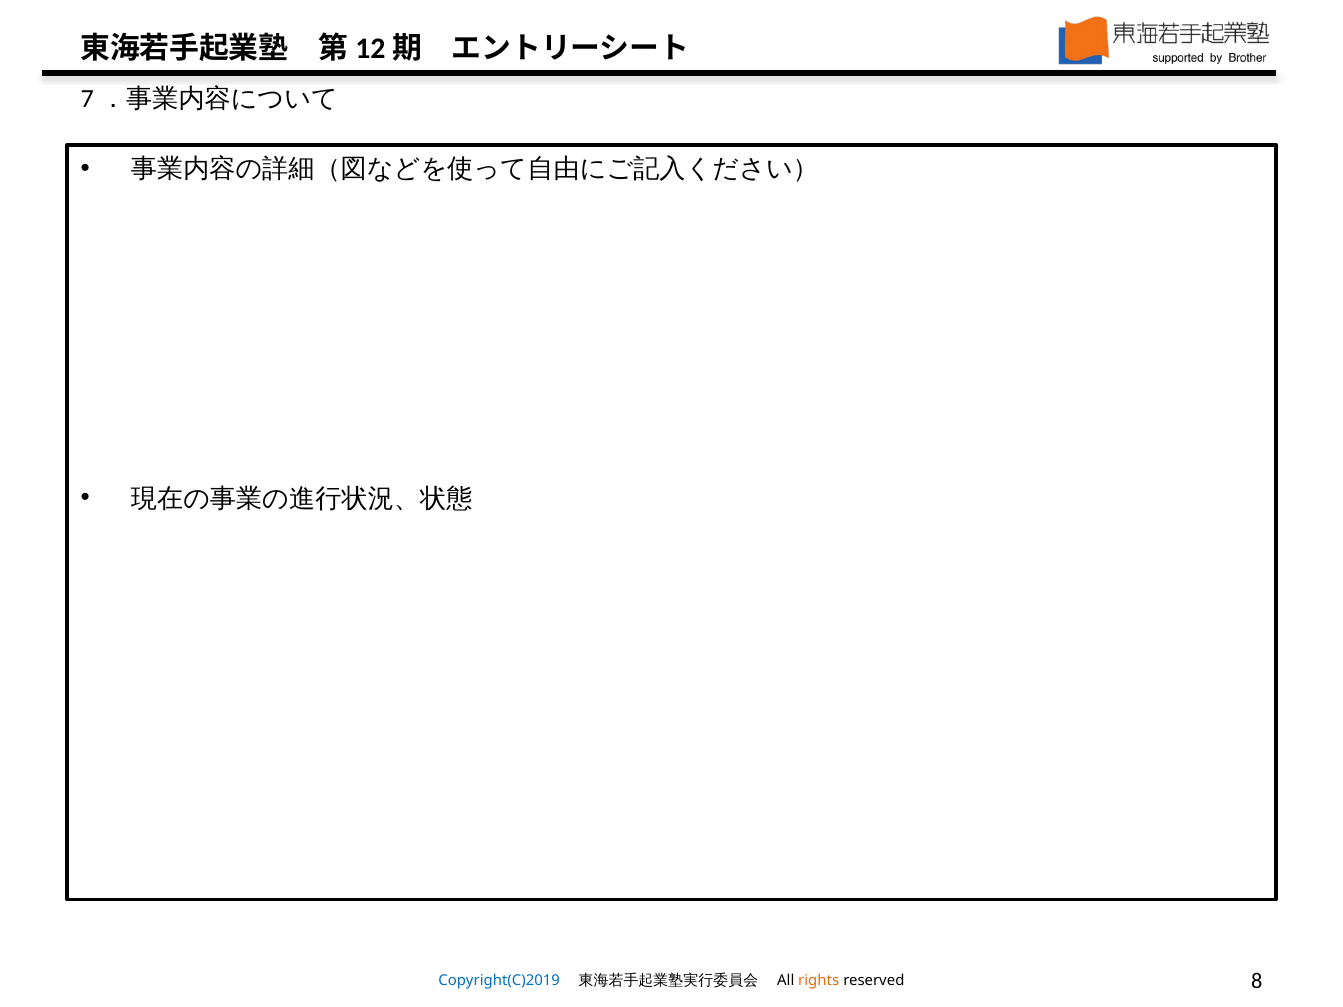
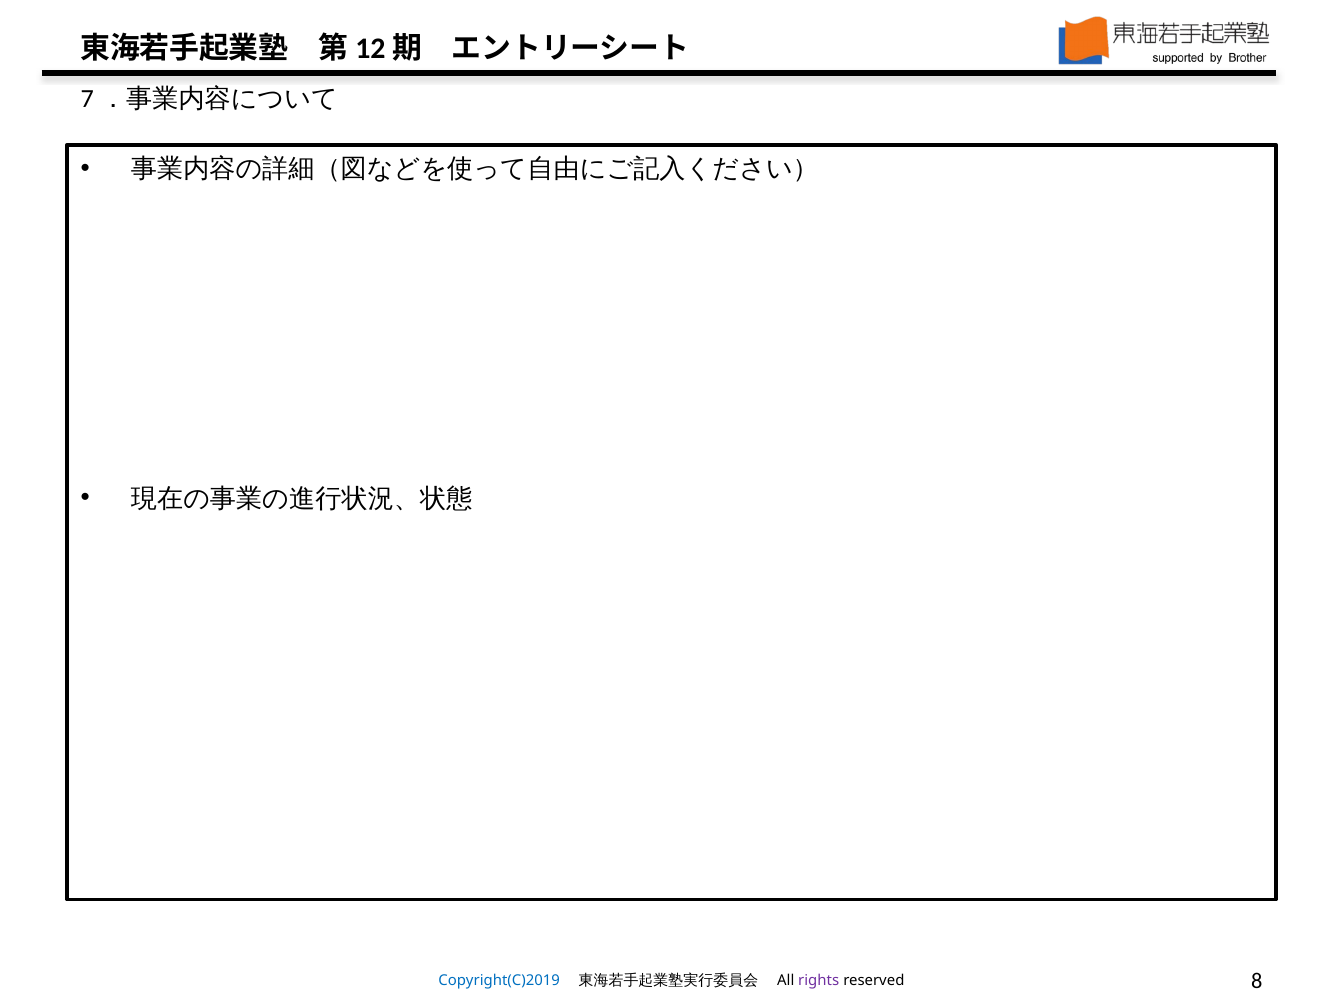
rights colour: orange -> purple (819, 981)
